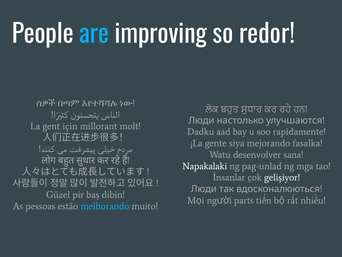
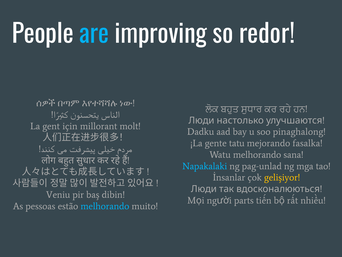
rapidamente: rapidamente -> pinaghalong (299, 132)
siya: siya -> tatu (237, 143)
Watu desenvolver: desenvolver -> melhorando (257, 154)
Napakalaki colour: white -> light blue (205, 166)
gelişiyor colour: white -> yellow (282, 177)
Güzel: Güzel -> Veniu (58, 194)
